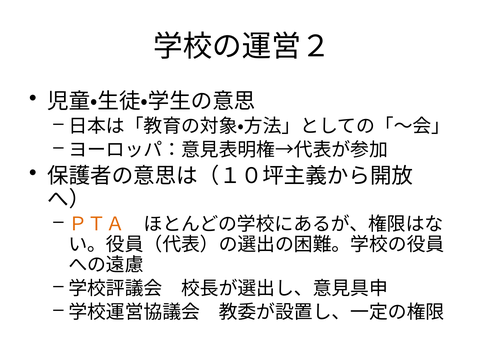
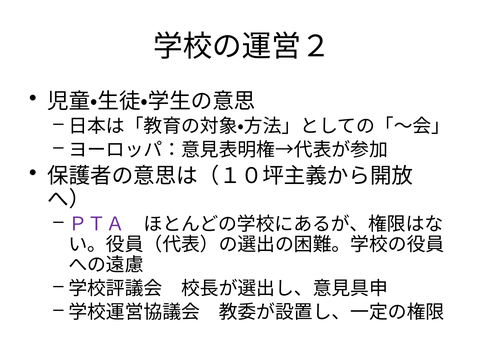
ＰＴＡ colour: orange -> purple (97, 224)
